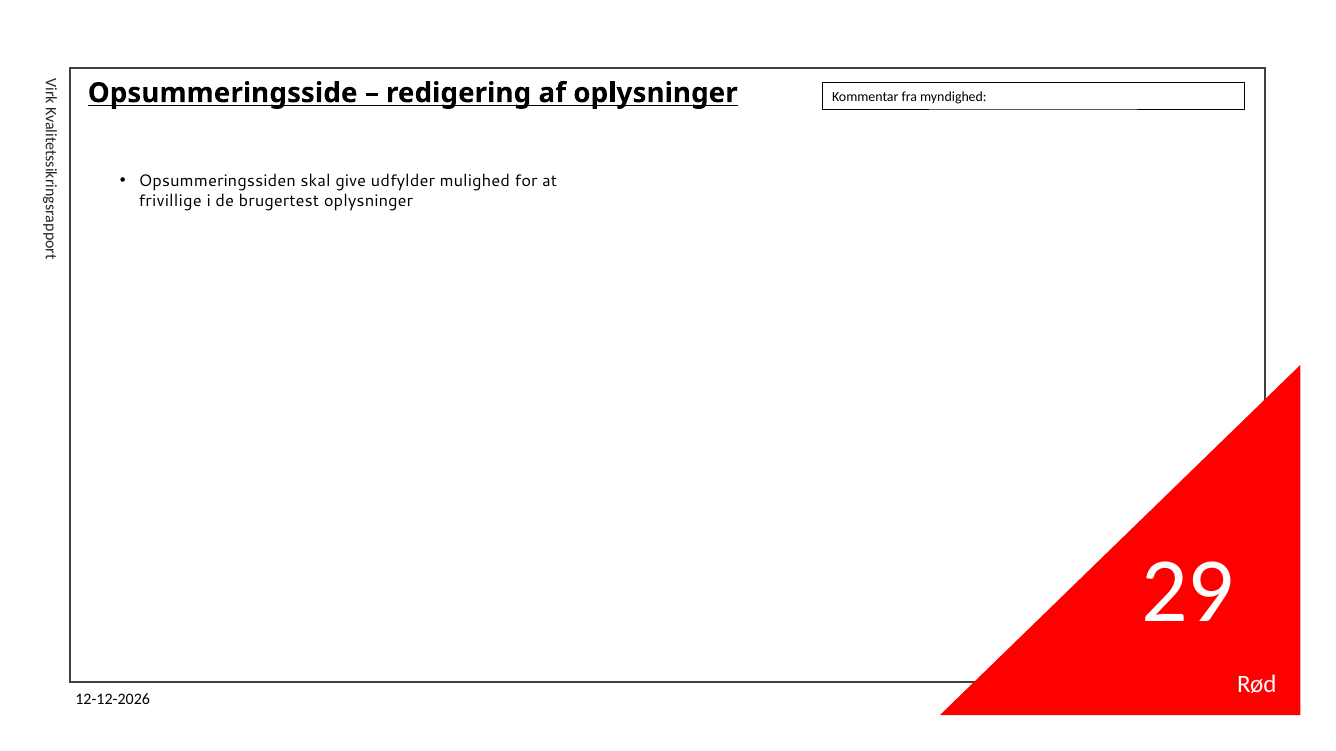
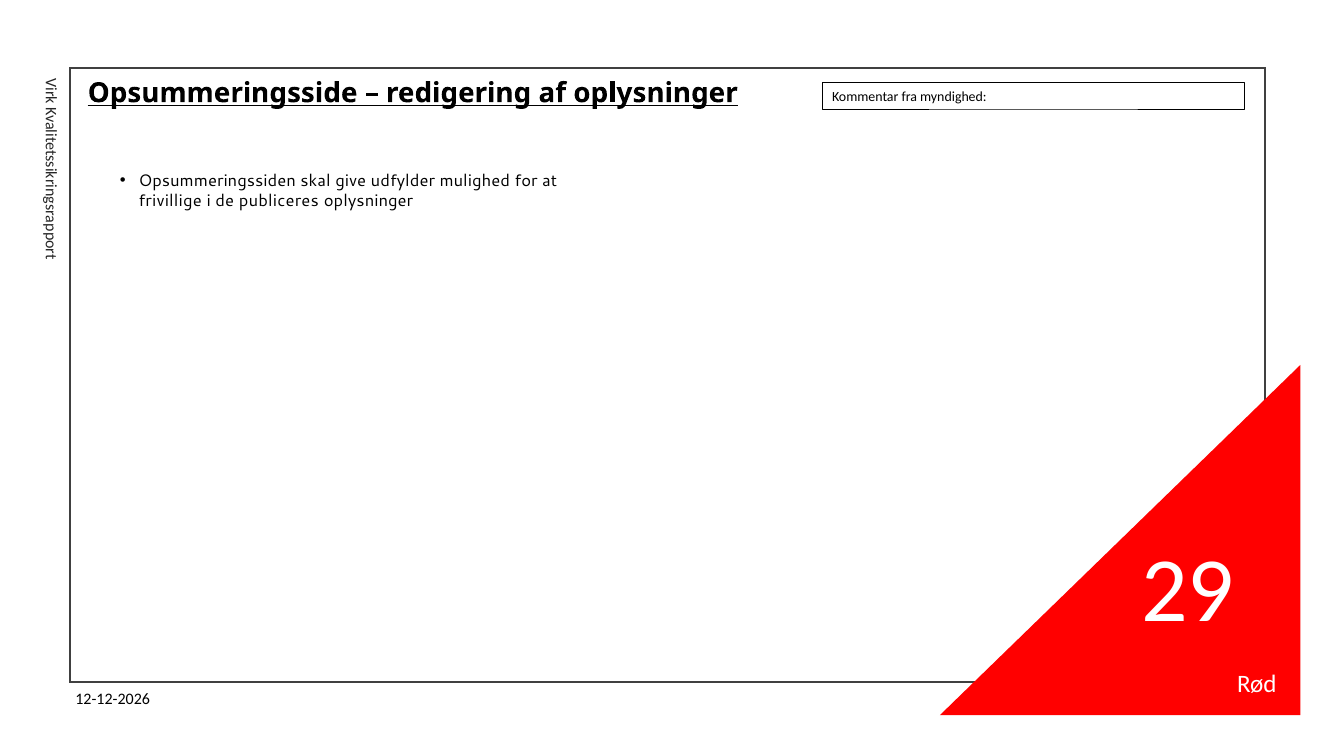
brugertest: brugertest -> publiceres (279, 201)
